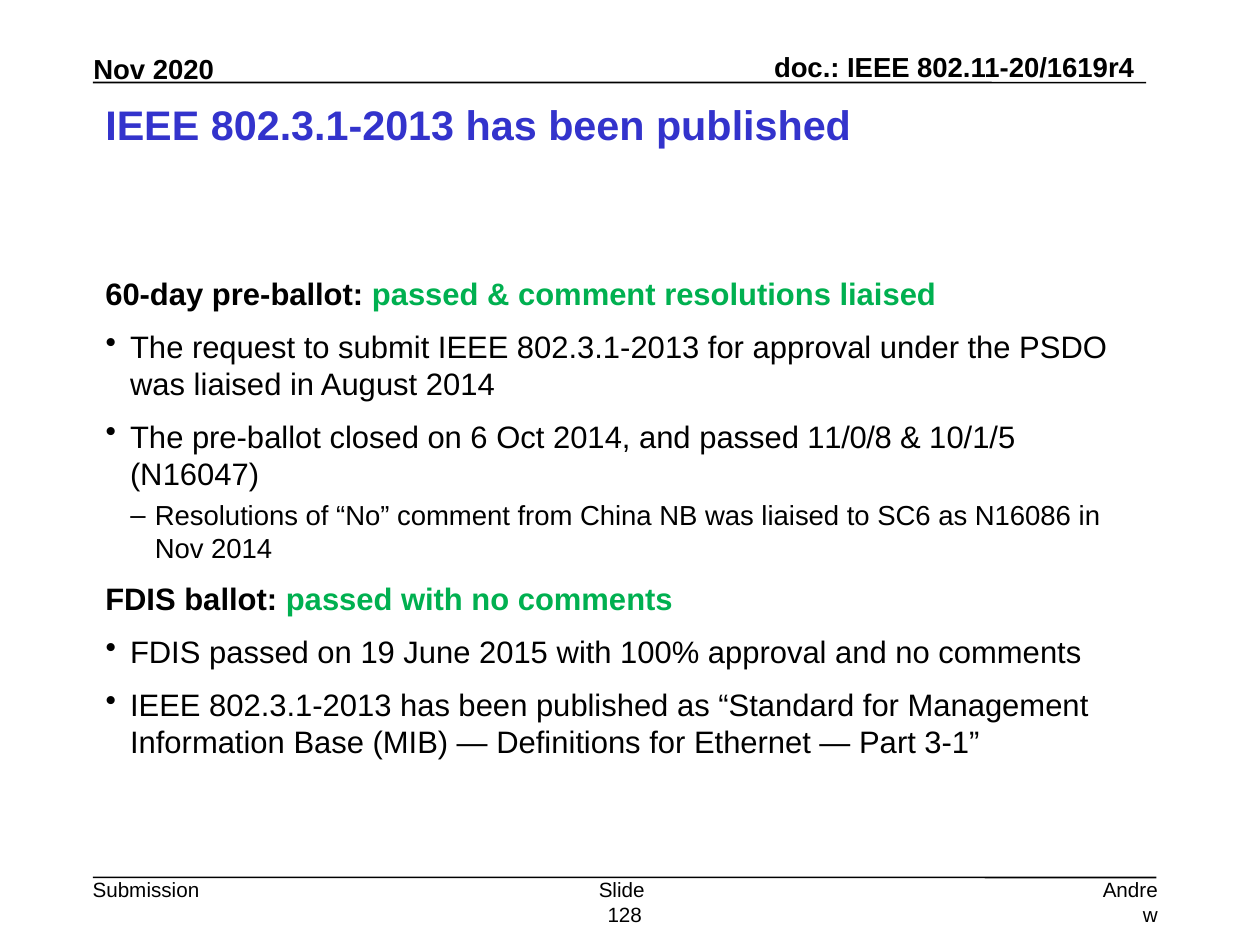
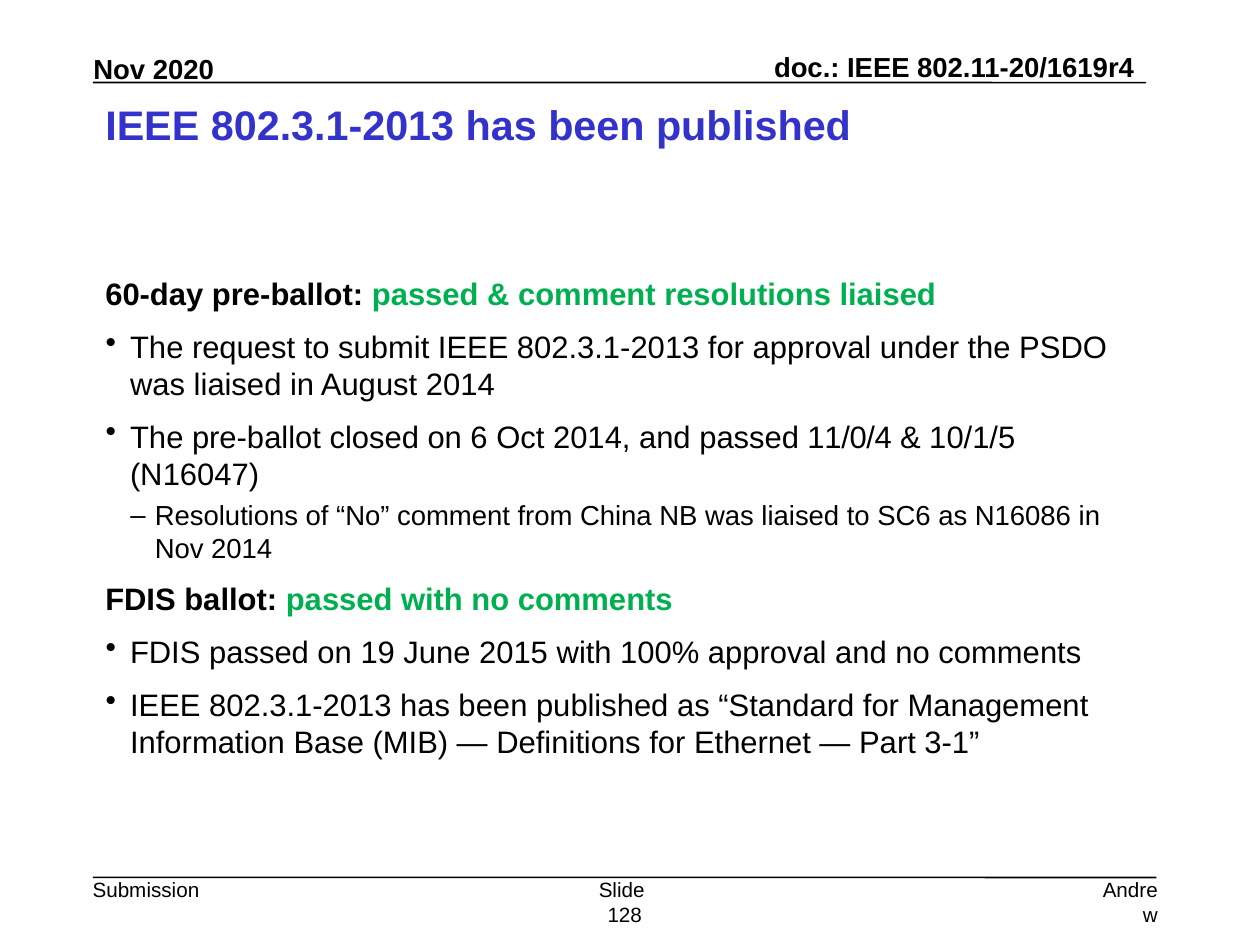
11/0/8: 11/0/8 -> 11/0/4 (850, 438)
